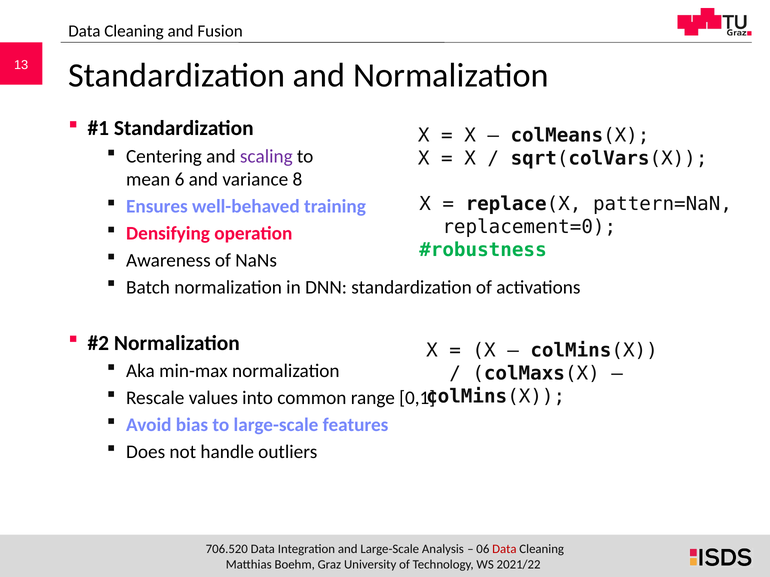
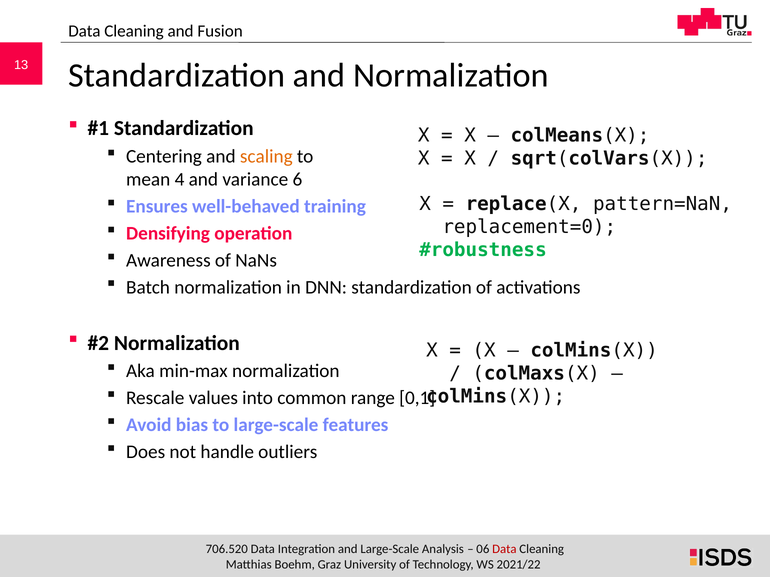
scaling colour: purple -> orange (266, 157)
6: 6 -> 4 (180, 180)
8: 8 -> 6 (297, 180)
